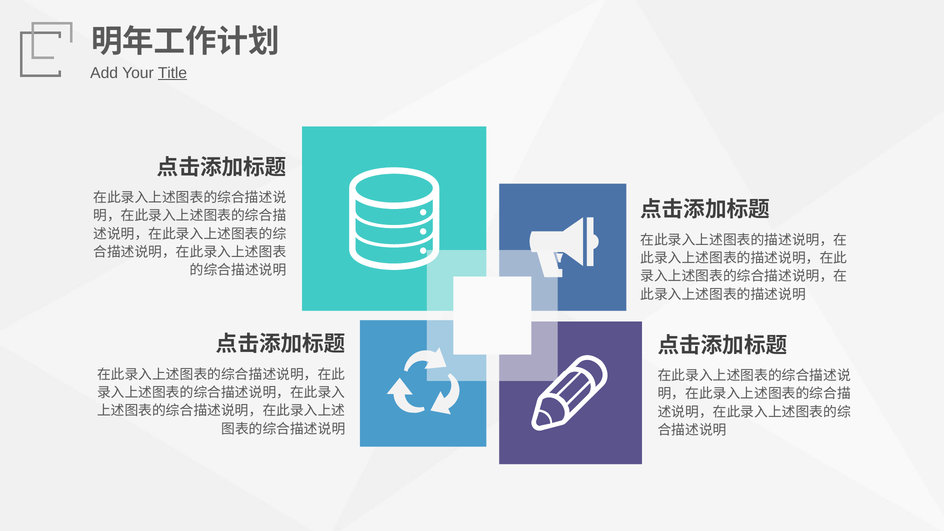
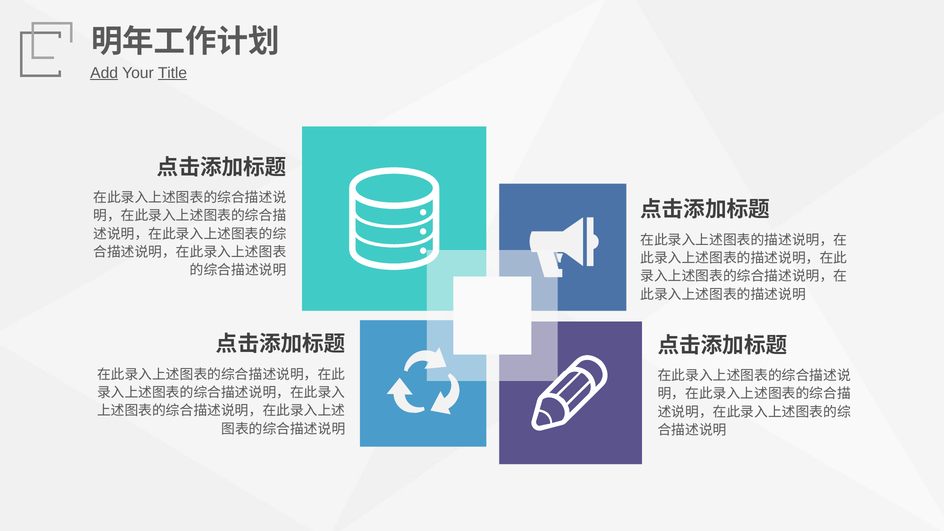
Add underline: none -> present (104, 73)
